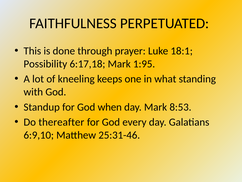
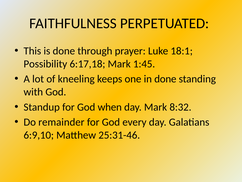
1:95: 1:95 -> 1:45 (144, 64)
in what: what -> done (165, 79)
8:53: 8:53 -> 8:32 (180, 107)
thereafter: thereafter -> remainder (61, 122)
